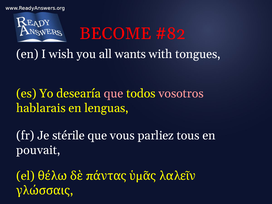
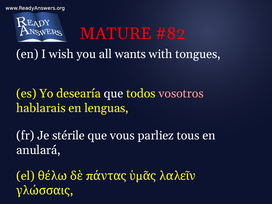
BECOME: BECOME -> MATURE (116, 34)
que colour: pink -> white (114, 94)
pouvait: pouvait -> anulará (38, 150)
